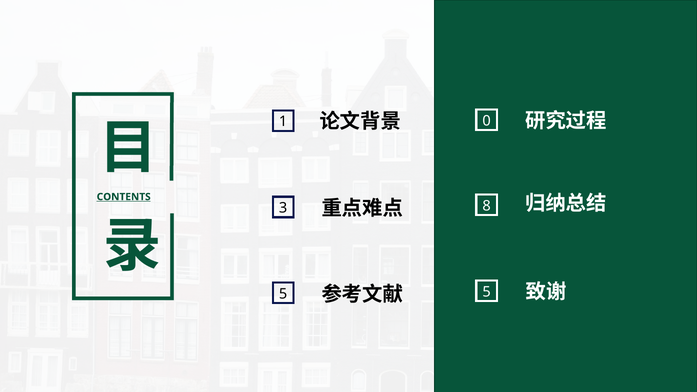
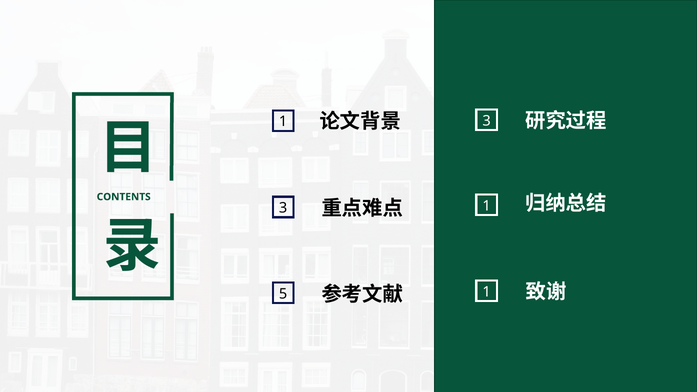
1 0: 0 -> 3 (487, 121)
CONTENTS underline: present -> none (124, 197)
3 8: 8 -> 1 (487, 206)
5 5: 5 -> 1 (487, 292)
